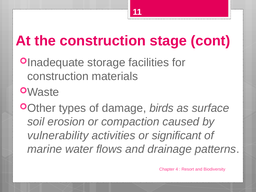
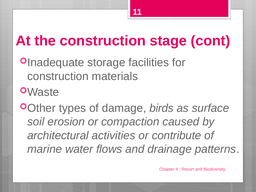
vulnerability: vulnerability -> architectural (58, 135)
significant: significant -> contribute (177, 135)
